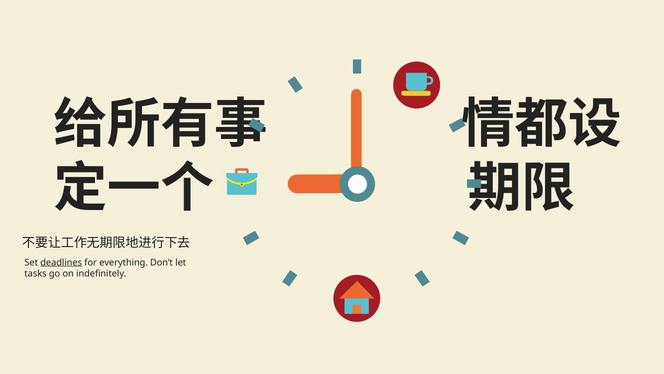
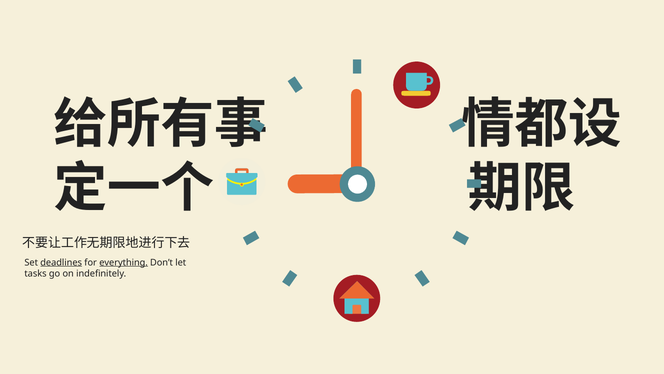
everything underline: none -> present (124, 262)
